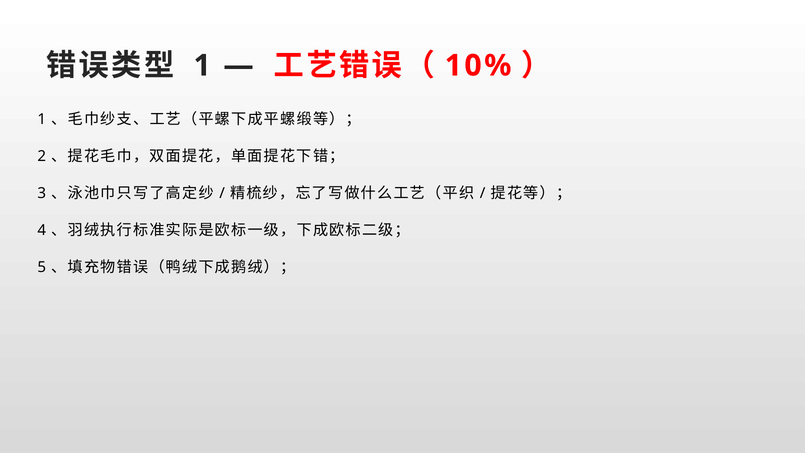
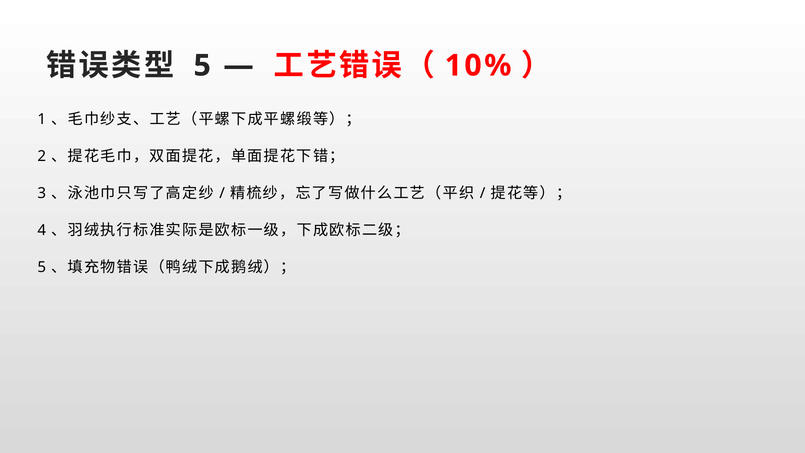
1: 1 -> 5 (202, 66)
